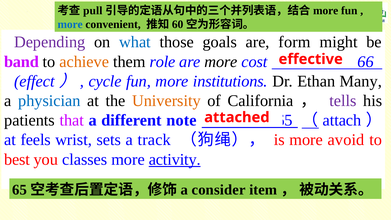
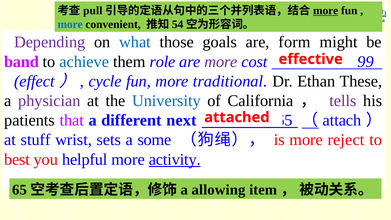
more underline: none -> present (326, 11)
60: 60 -> 54 (178, 24)
achieve colour: orange -> blue (84, 62)
more colour: black -> purple (221, 62)
66: 66 -> 99 (366, 62)
institutions: institutions -> traditional (230, 81)
Many: Many -> These (361, 81)
physician colour: blue -> purple (49, 101)
University colour: orange -> blue (166, 101)
note: note -> next (181, 120)
feels: feels -> stuff (36, 140)
track: track -> some (154, 140)
avoid: avoid -> reject (346, 140)
classes: classes -> helpful (85, 159)
consider: consider -> allowing (219, 190)
